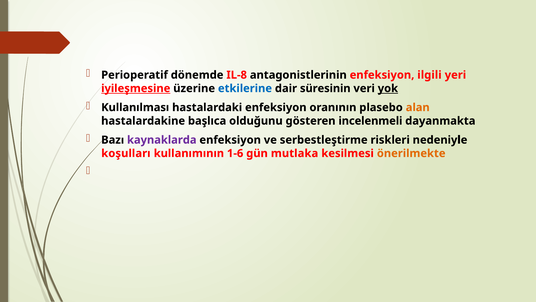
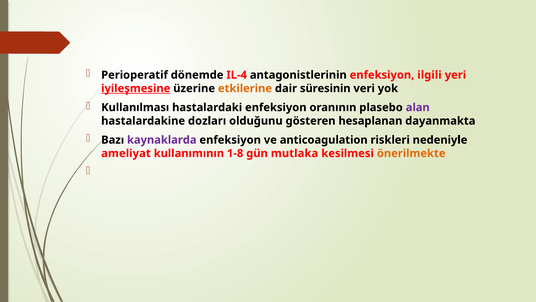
IL-8: IL-8 -> IL-4 (237, 75)
etkilerine colour: blue -> orange (245, 88)
yok underline: present -> none (388, 88)
alan colour: orange -> purple (418, 107)
başlıca: başlıca -> dozları (207, 121)
incelenmeli: incelenmeli -> hesaplanan (370, 121)
serbestleştirme: serbestleştirme -> anticoagulation (324, 140)
koşulları: koşulları -> ameliyat (126, 153)
1-6: 1-6 -> 1-8 (235, 153)
